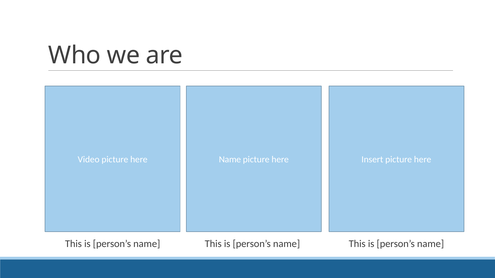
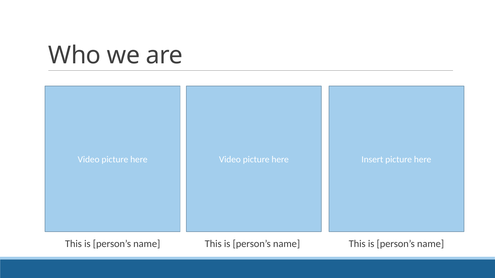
Name: Name -> Video (230, 160)
